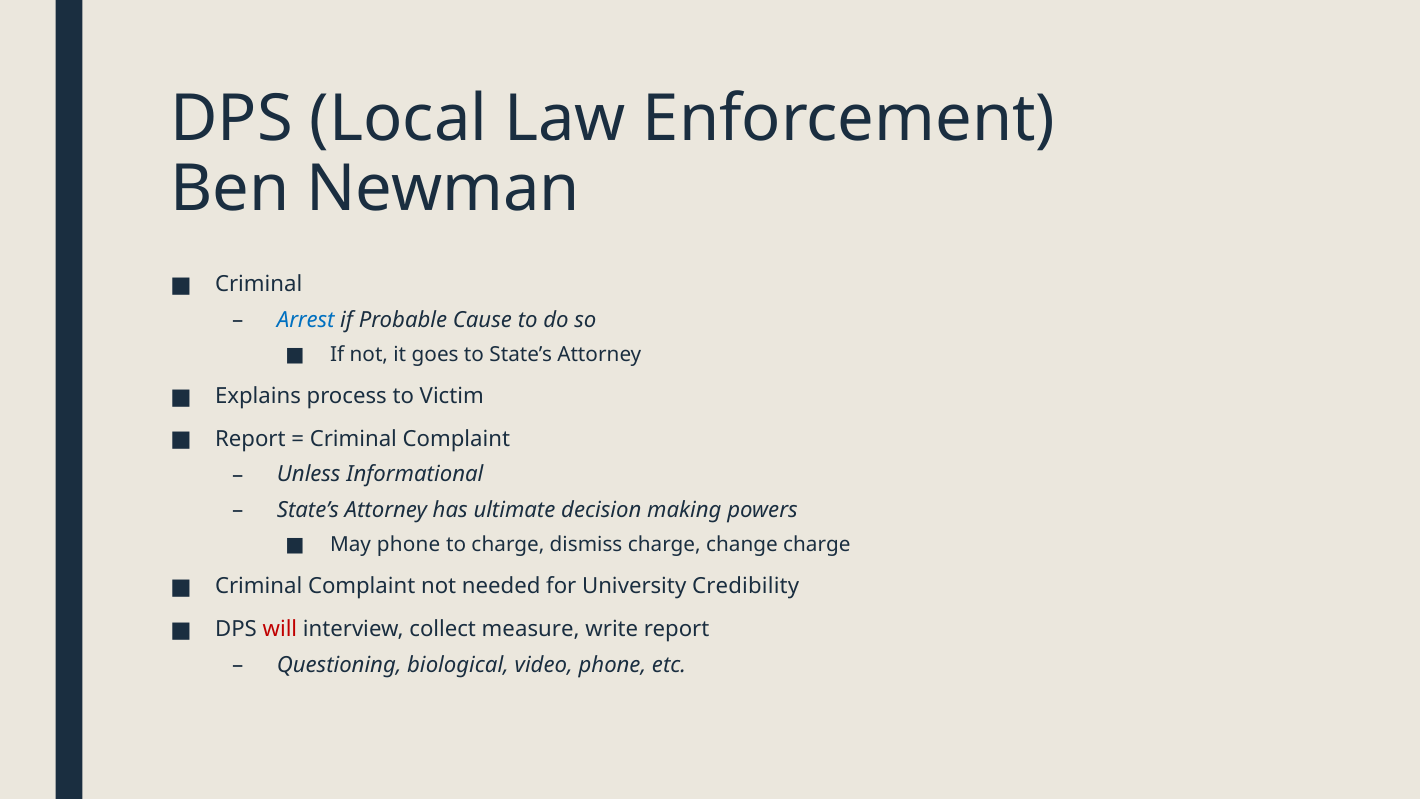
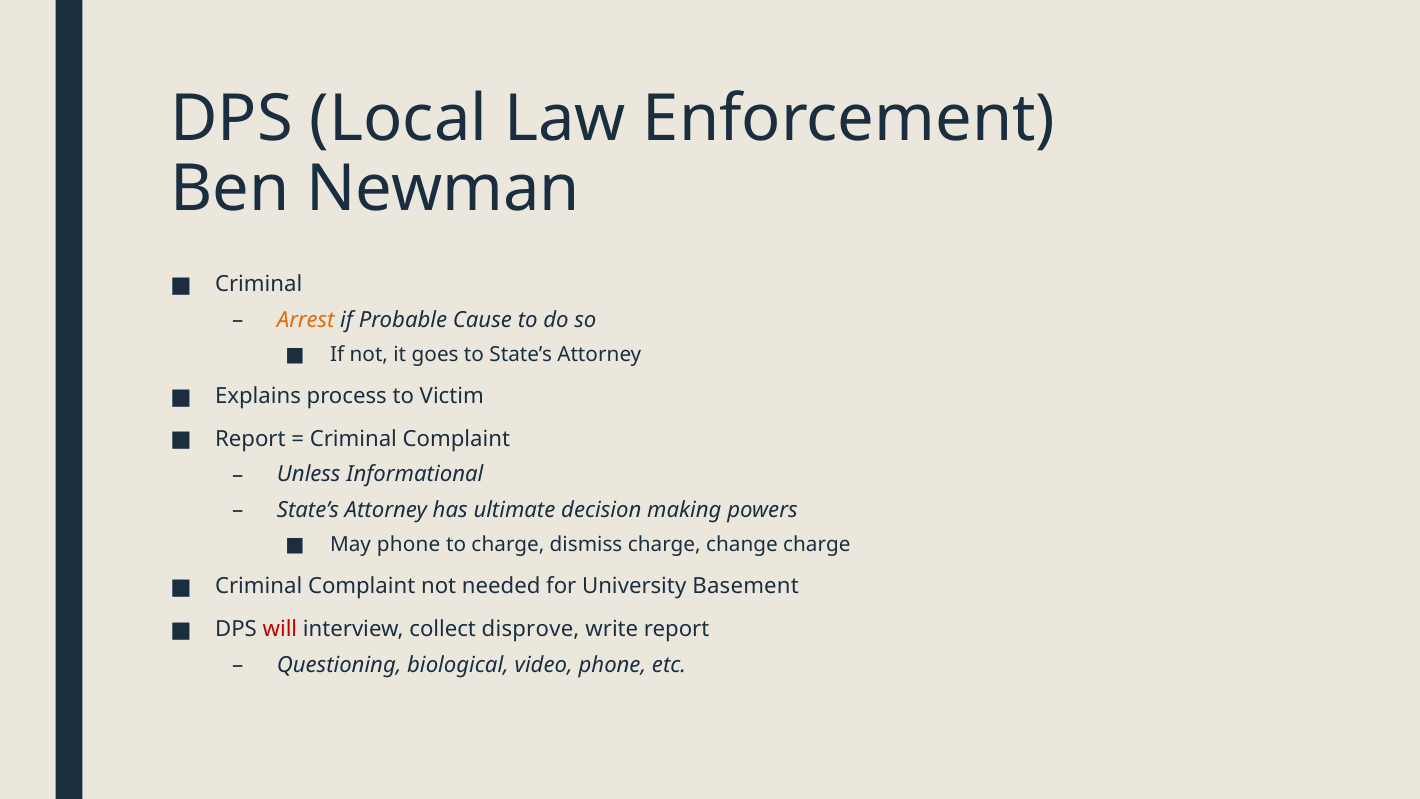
Arrest colour: blue -> orange (306, 320)
Credibility: Credibility -> Basement (746, 586)
measure: measure -> disprove (531, 629)
